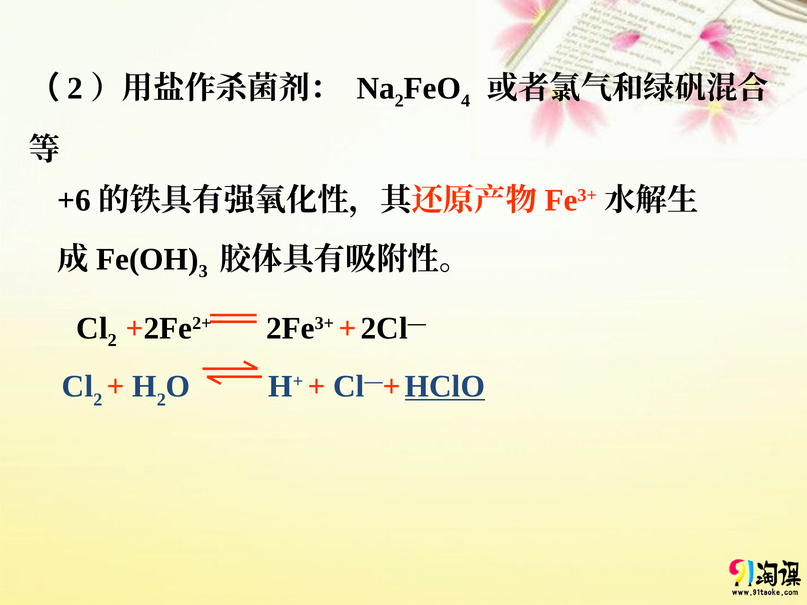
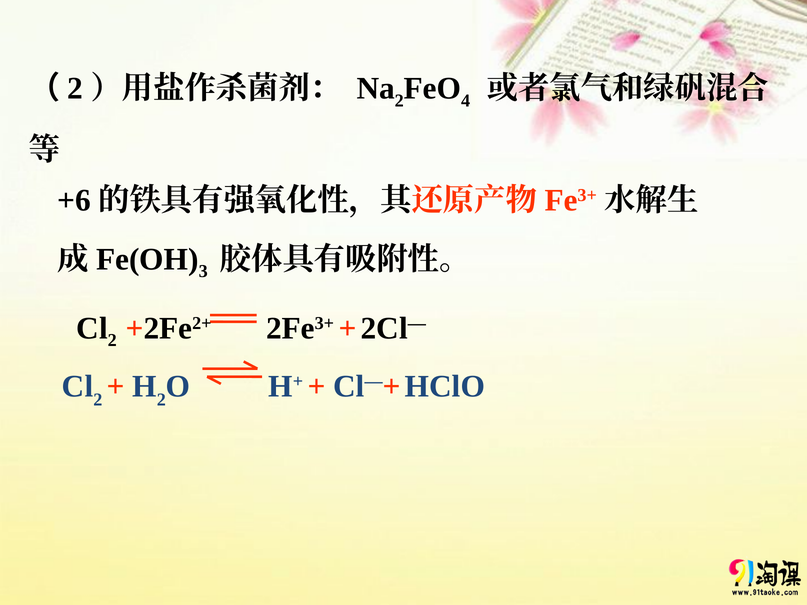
HClO underline: present -> none (445, 386)
